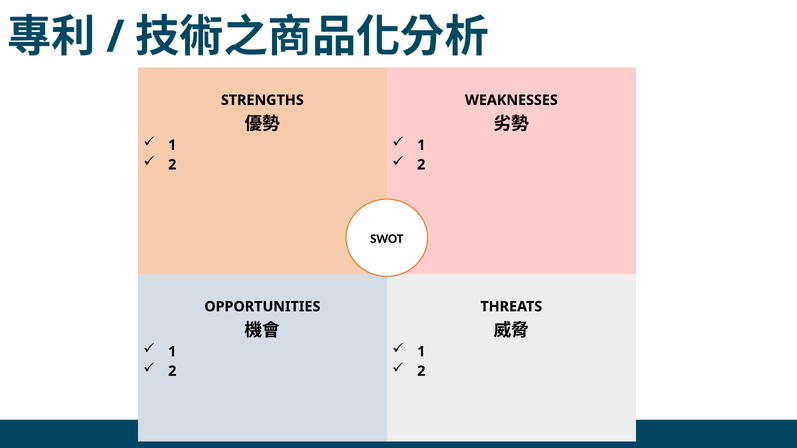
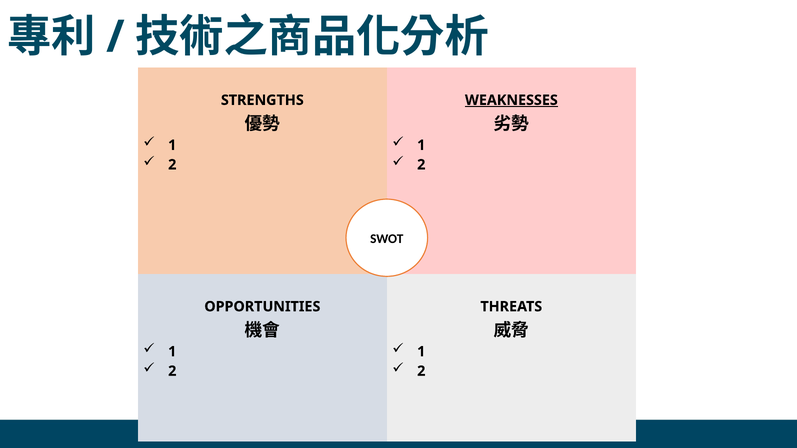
WEAKNESSES underline: none -> present (511, 100)
